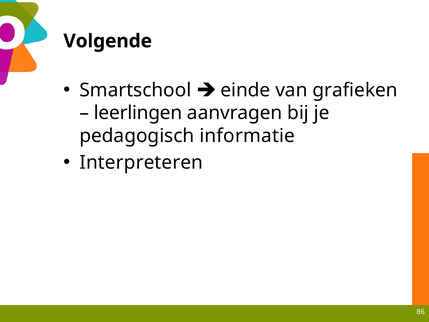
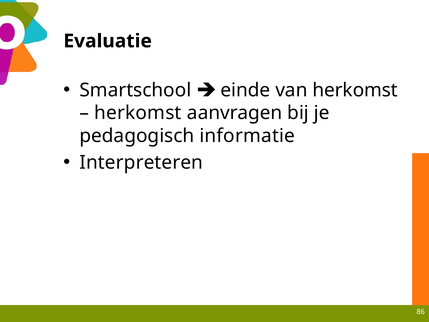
Volgende: Volgende -> Evaluatie (108, 41)
van grafieken: grafieken -> herkomst (355, 90)
leerlingen: leerlingen -> herkomst (138, 113)
